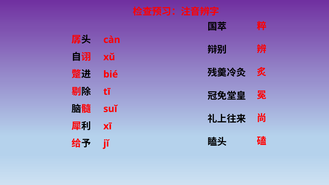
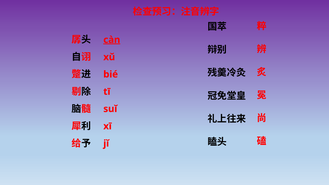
càn underline: none -> present (112, 40)
